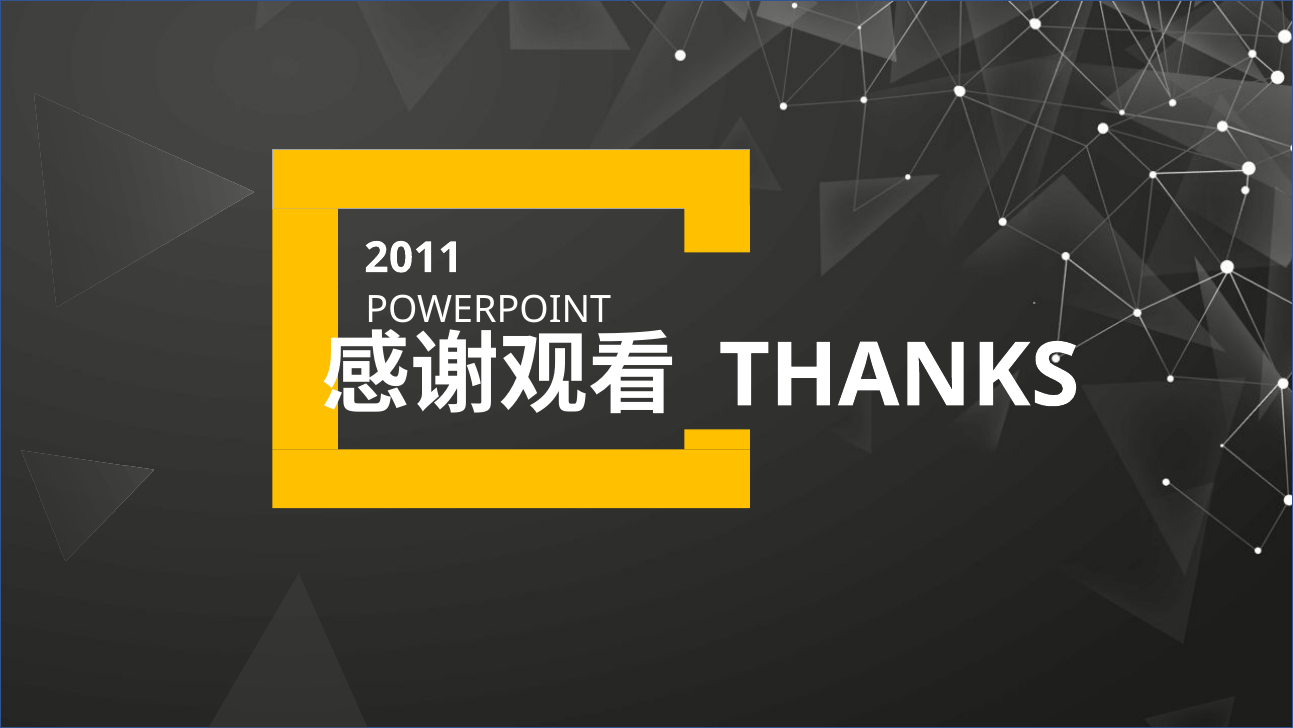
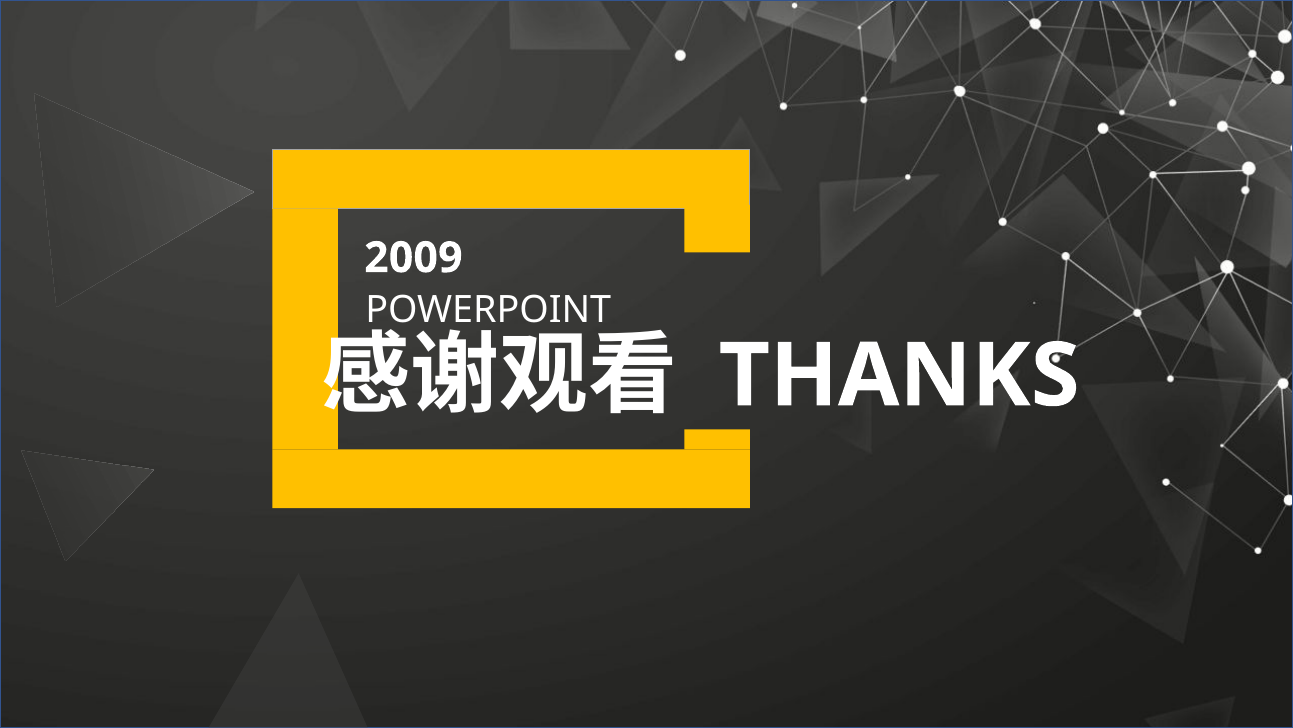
2011: 2011 -> 2009 (413, 258)
